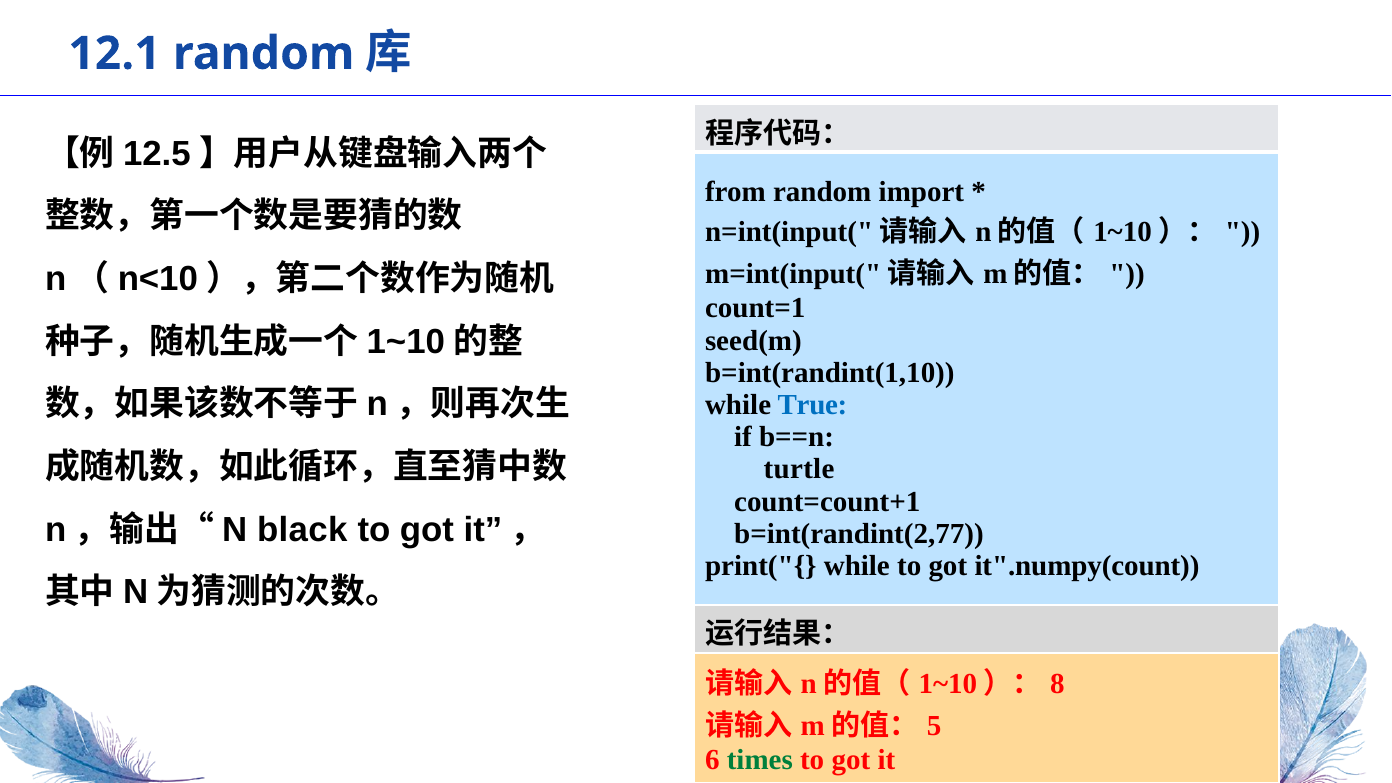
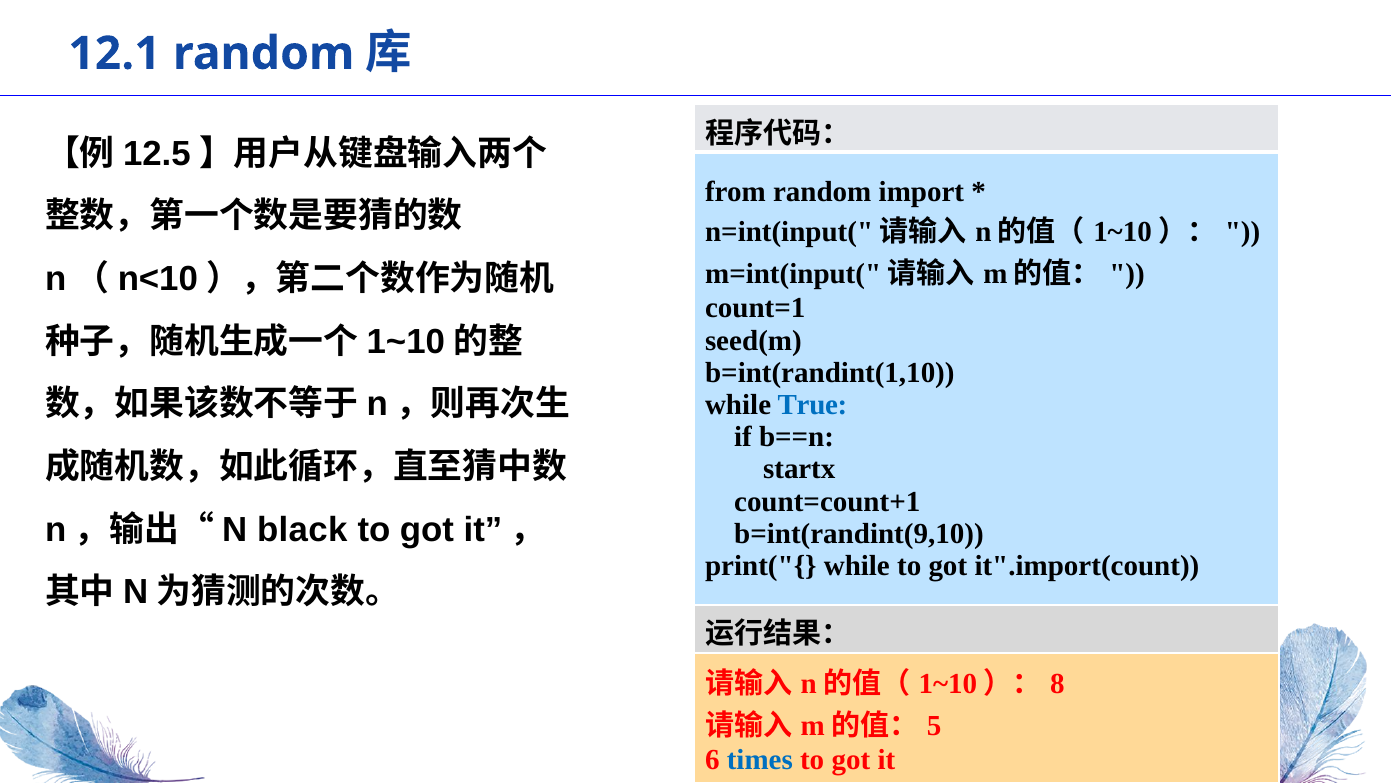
turtle: turtle -> startx (799, 469)
b=int(randint(2,77: b=int(randint(2,77 -> b=int(randint(9,10 (859, 534)
it".numpy(count: it".numpy(count -> it".import(count (1087, 566)
times colour: green -> blue (760, 760)
